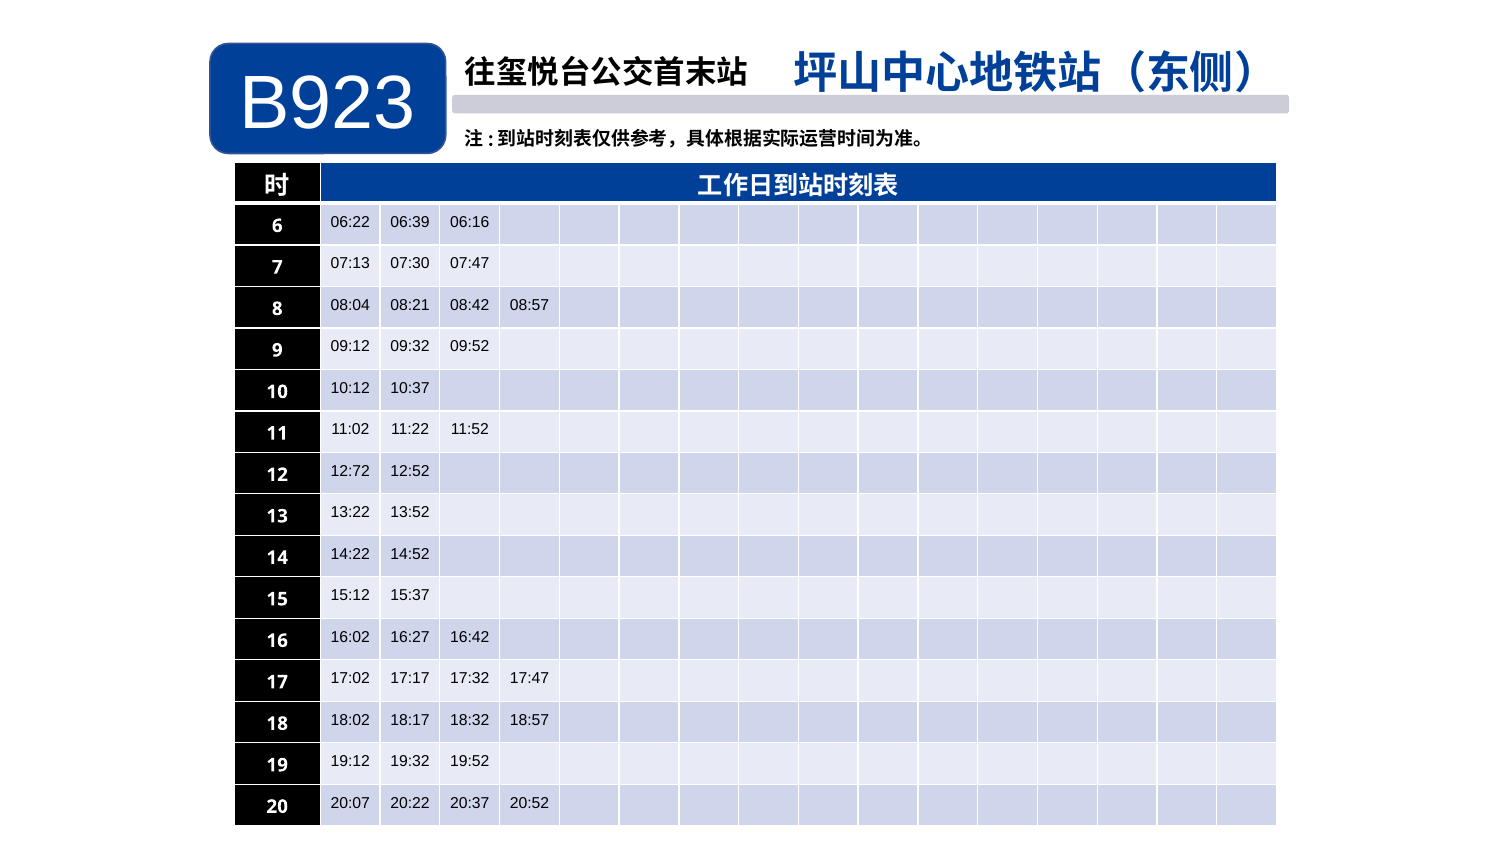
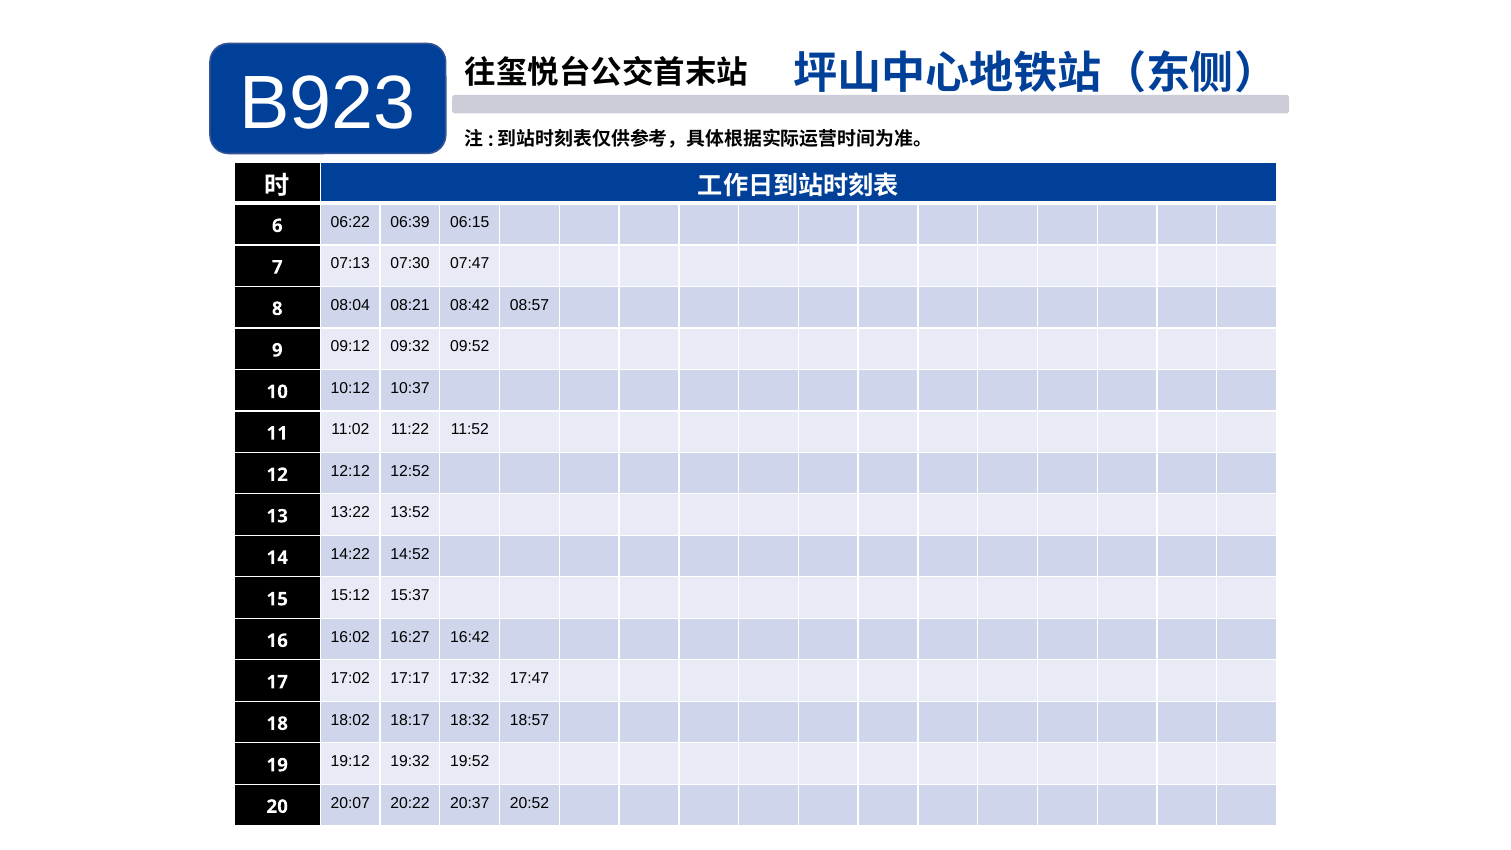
06:16: 06:16 -> 06:15 (470, 222)
12:72: 12:72 -> 12:12 (350, 471)
